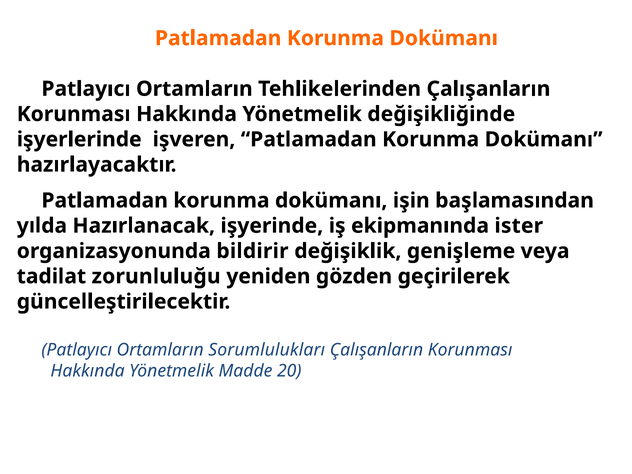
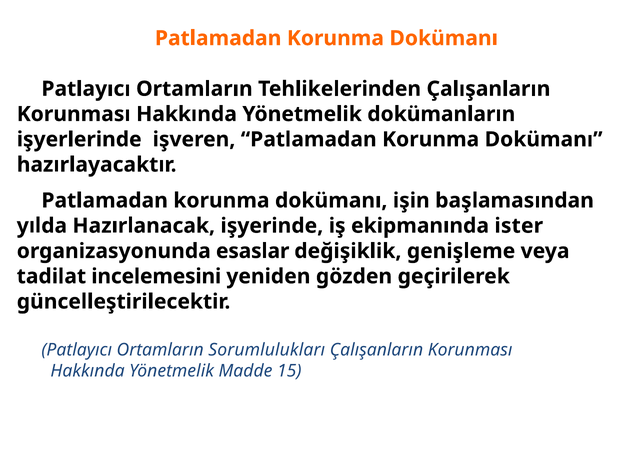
değişikliğinde: değişikliğinde -> dokümanların (441, 114)
bildirir: bildirir -> esaslar (253, 251)
zorunluluğu: zorunluluğu -> incelemesini (156, 276)
20: 20 -> 15 (289, 371)
